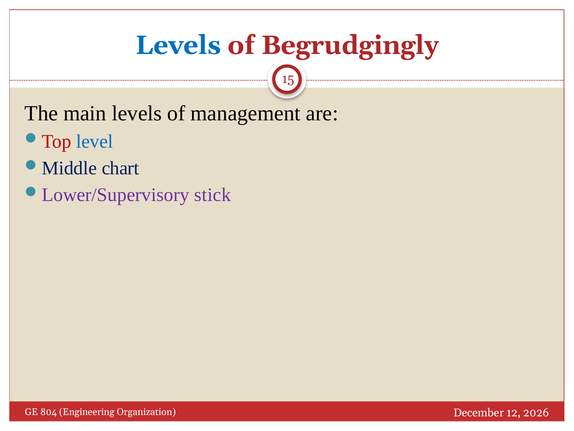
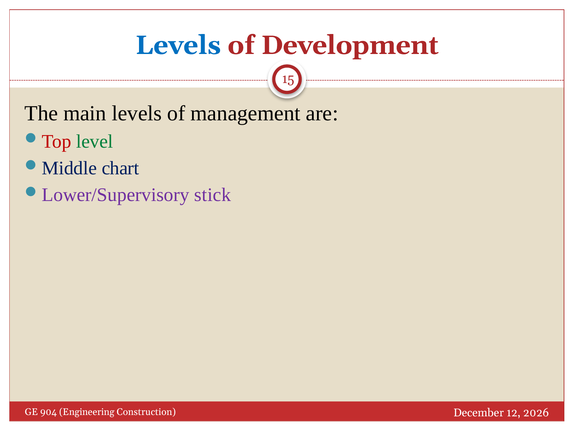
Begrudgingly: Begrudgingly -> Development (350, 45)
level colour: blue -> green (95, 141)
804: 804 -> 904 (49, 412)
Organization: Organization -> Construction (146, 412)
